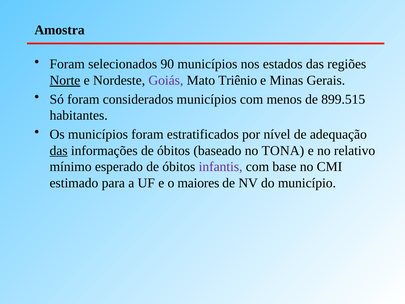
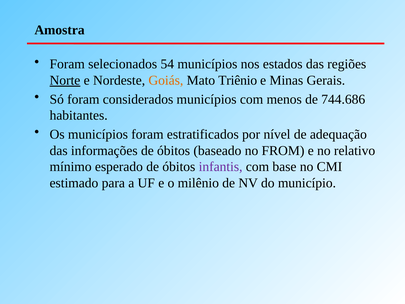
90: 90 -> 54 (167, 64)
Goiás colour: purple -> orange (166, 80)
899.515: 899.515 -> 744.686 (343, 99)
das underline: present -> none (59, 150)
TONA: TONA -> FROM (283, 150)
maiores: maiores -> milênio (198, 183)
